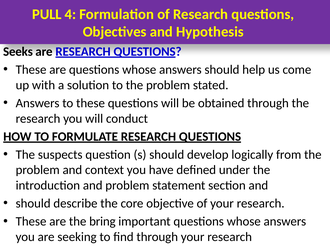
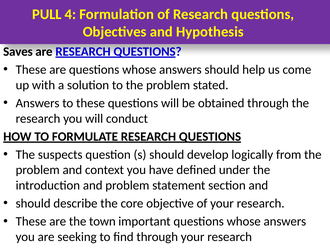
Seeks: Seeks -> Saves (18, 52)
bring: bring -> town (102, 221)
